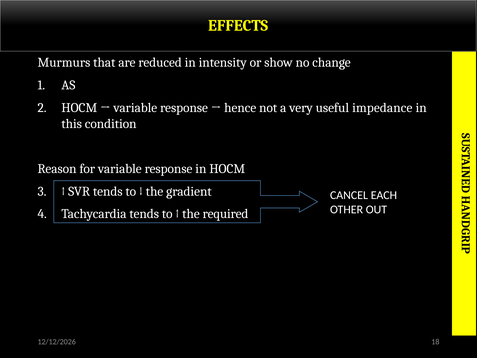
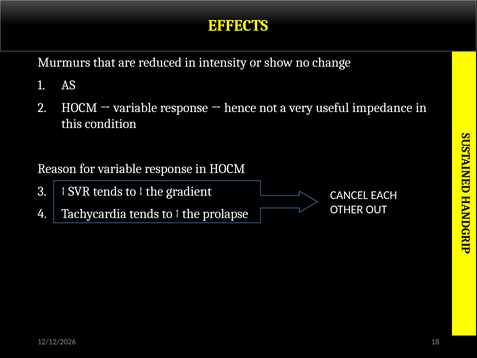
required: required -> prolapse (225, 214)
